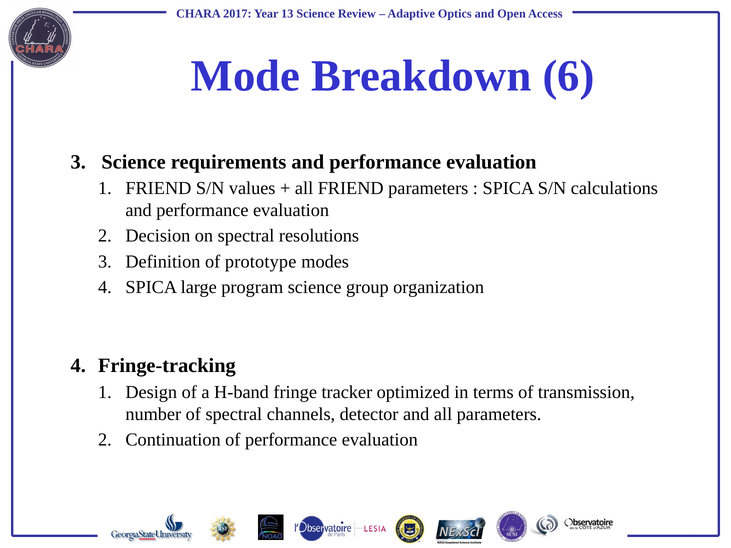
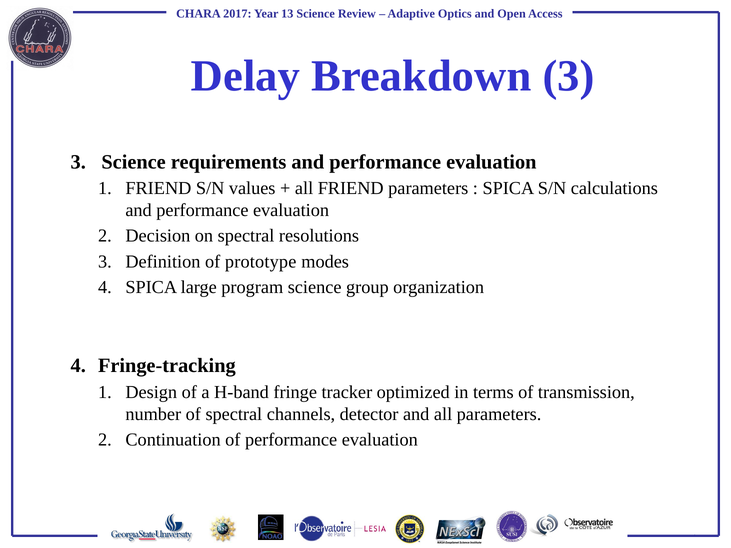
Mode: Mode -> Delay (246, 76)
Breakdown 6: 6 -> 3 (569, 76)
